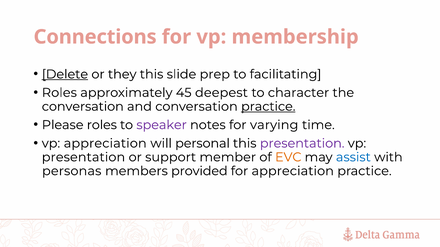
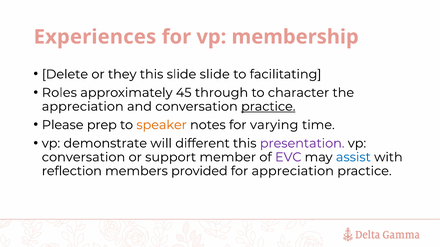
Connections: Connections -> Experiences (95, 37)
Delete underline: present -> none (65, 74)
slide prep: prep -> slide (215, 74)
deepest: deepest -> through (222, 93)
conversation: conversation -> appreciation (83, 107)
Please roles: roles -> prep (102, 125)
speaker colour: purple -> orange (162, 125)
vp appreciation: appreciation -> demonstrate (105, 144)
personal: personal -> different (203, 144)
presentation: presentation -> conversation (84, 157)
EVC colour: orange -> purple (288, 157)
personas: personas -> reflection (72, 171)
